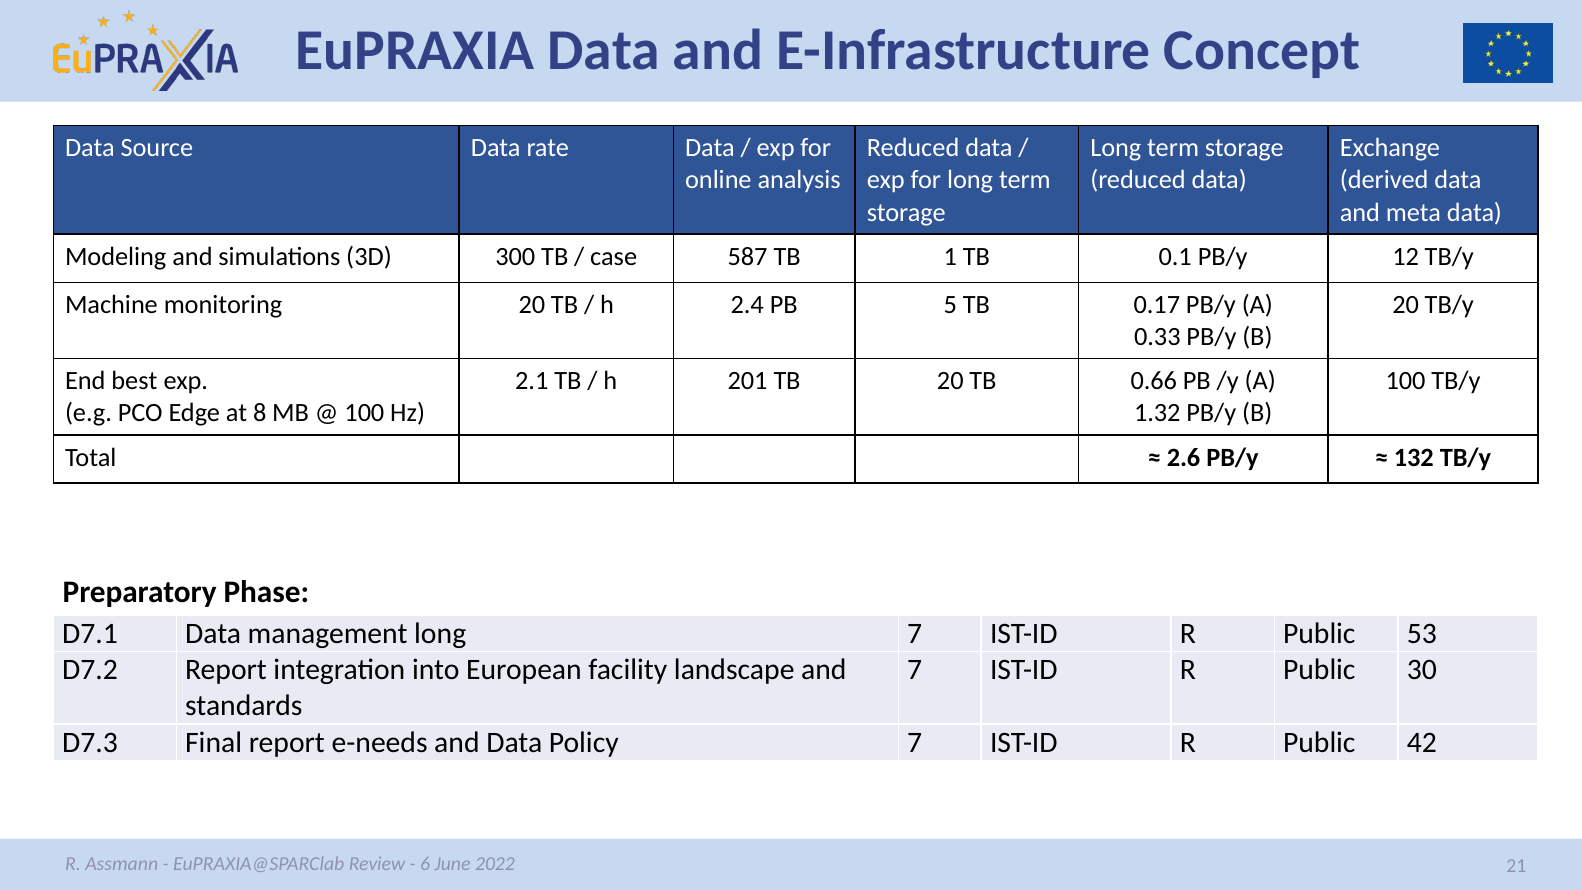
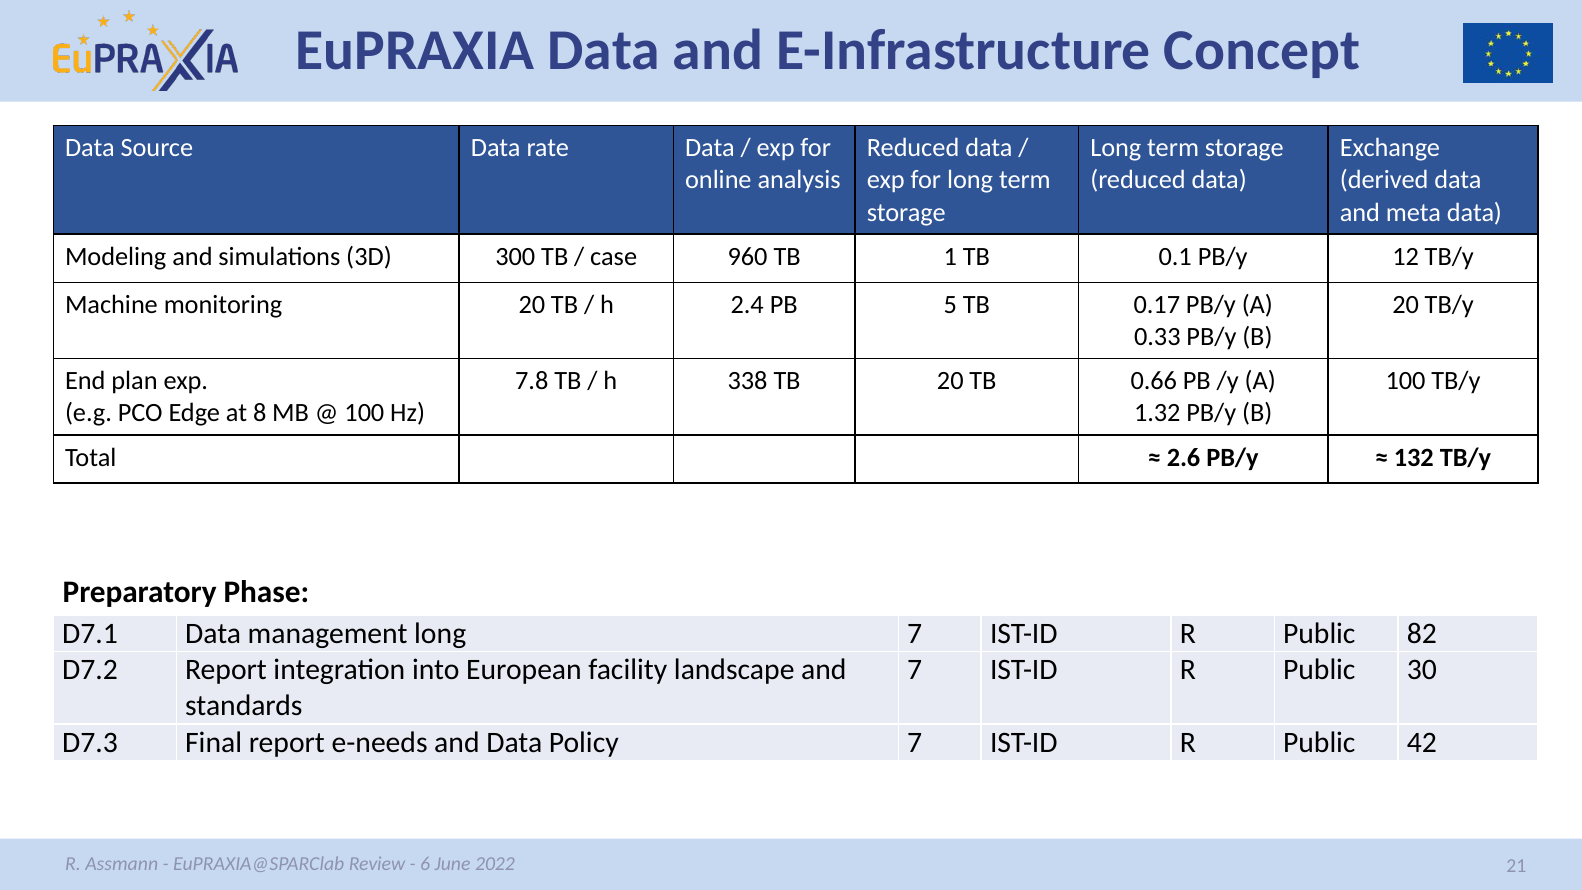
587: 587 -> 960 (748, 256)
best: best -> plan (134, 381)
2.1: 2.1 -> 7.8 (532, 381)
201: 201 -> 338 (748, 381)
53: 53 -> 82 (1422, 634)
